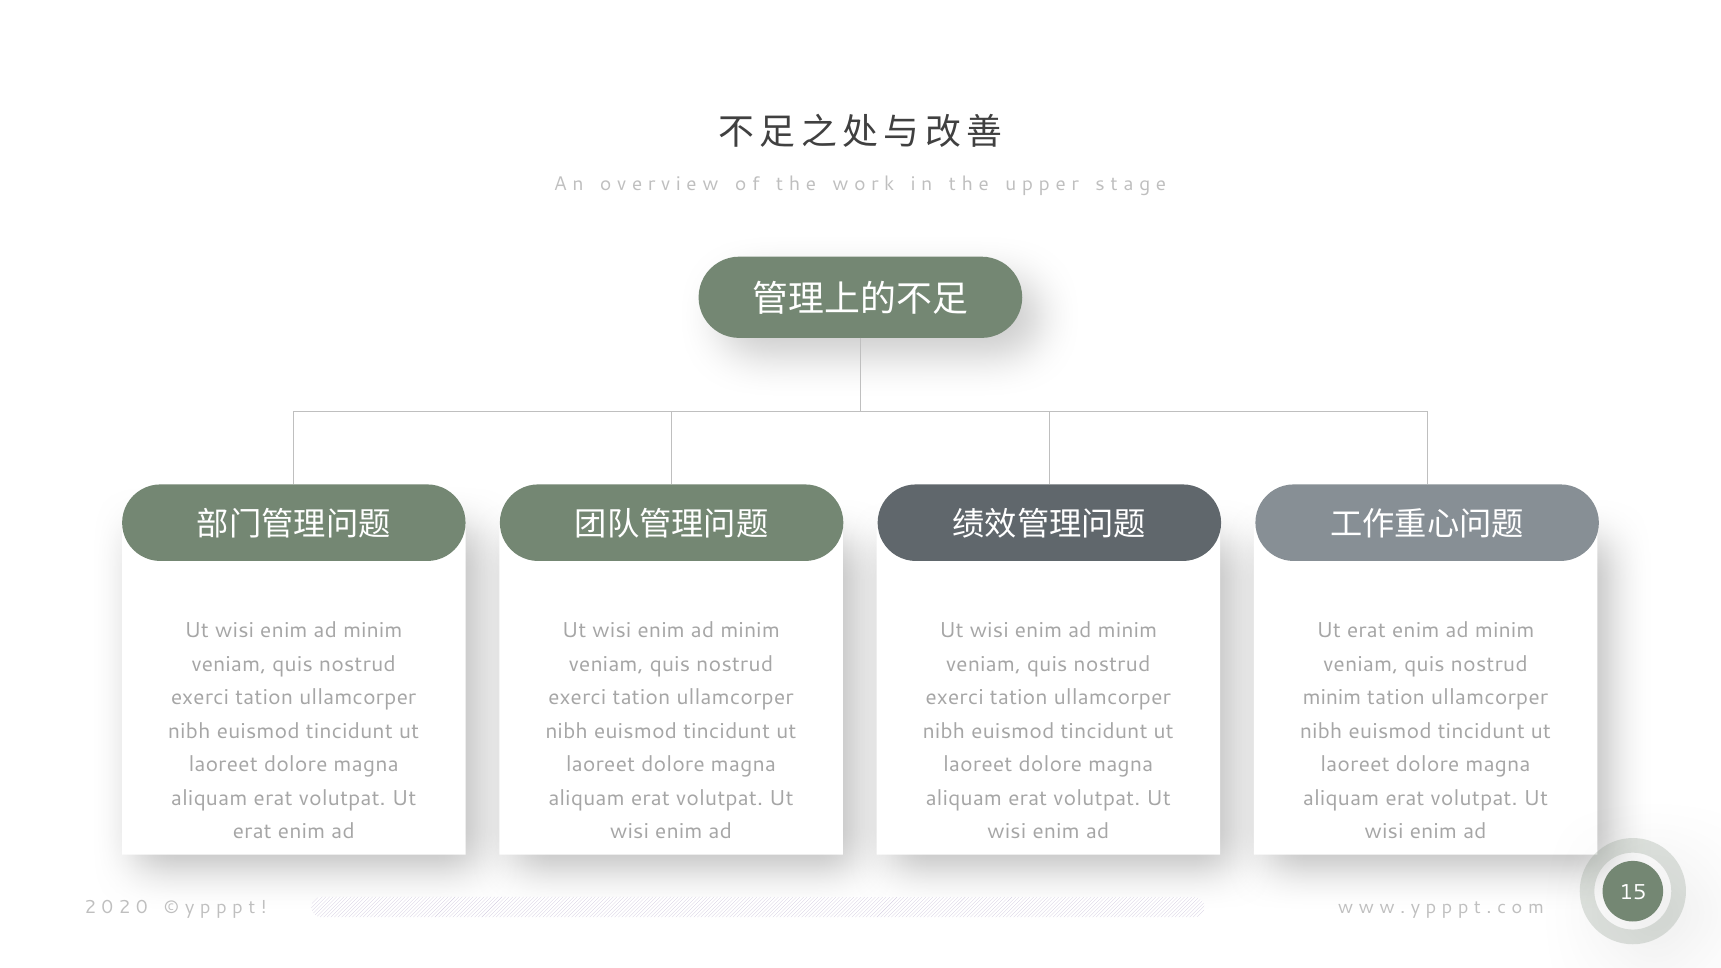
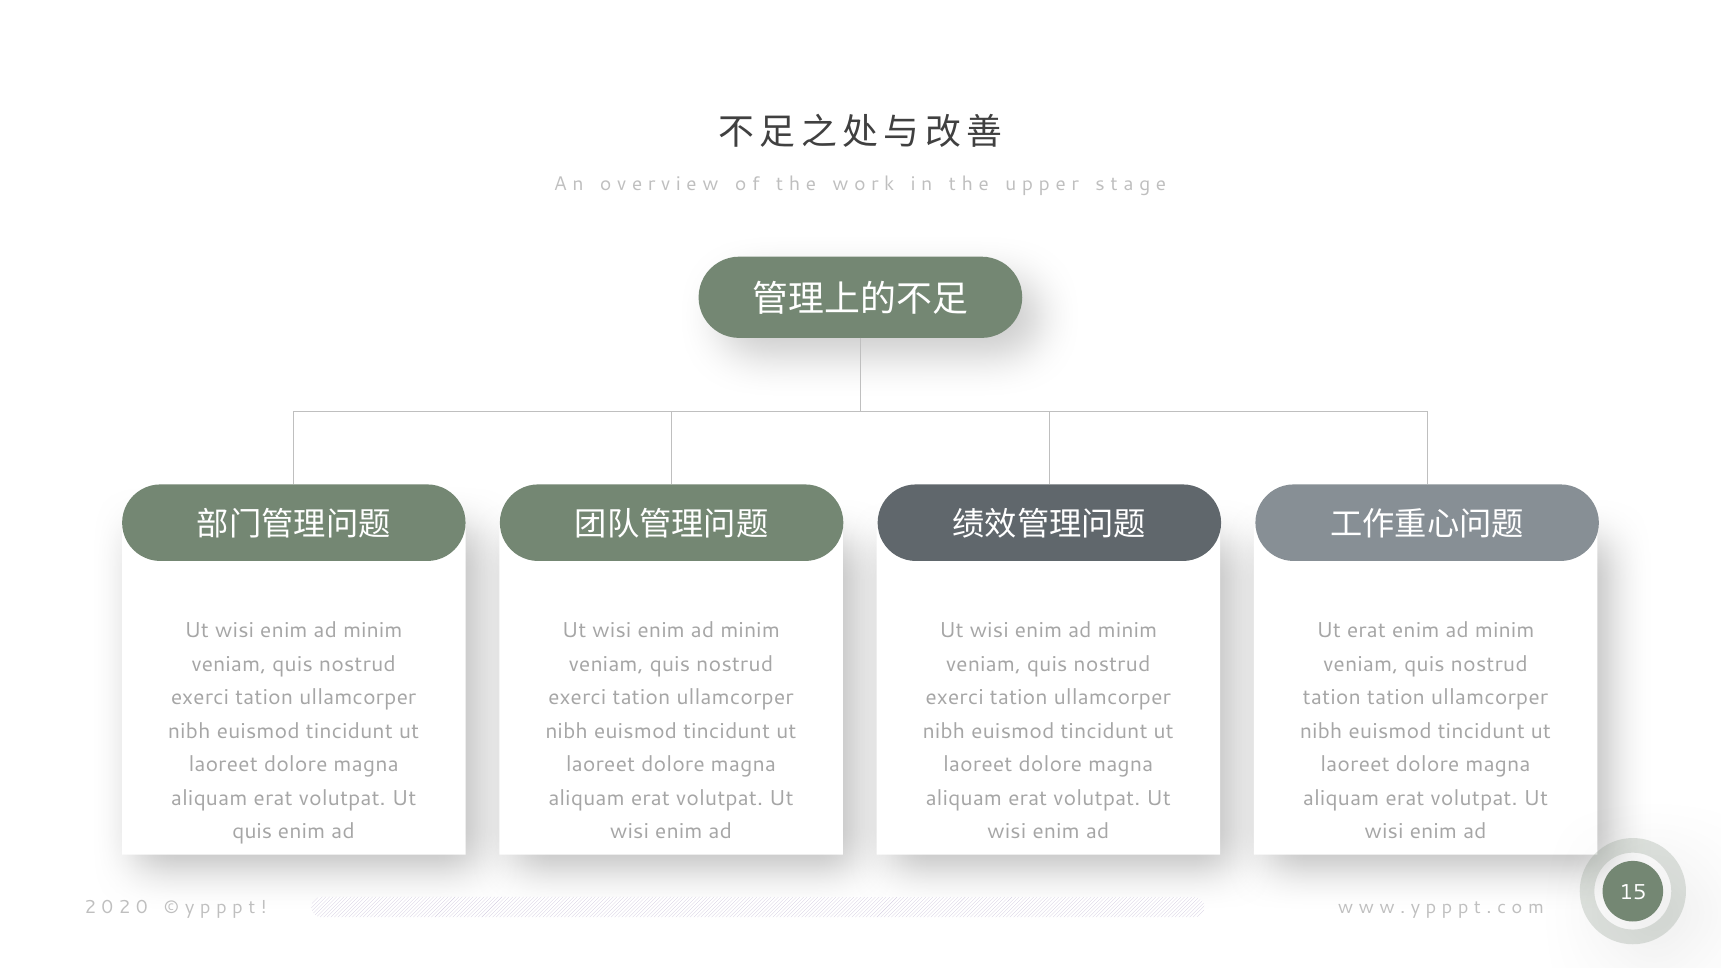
minim: minim -> tation (1332, 698)
erat: erat -> quis (252, 832)
